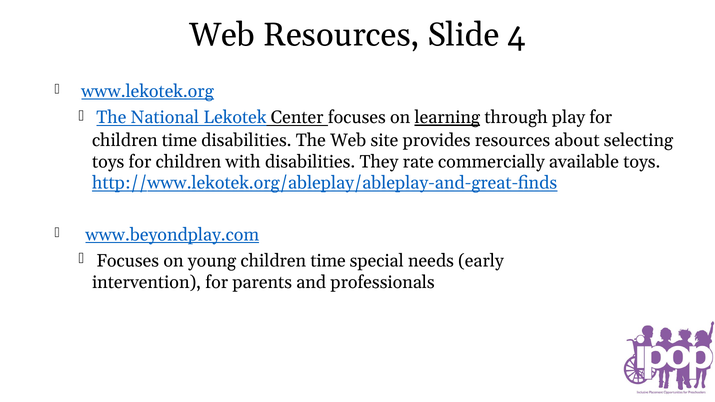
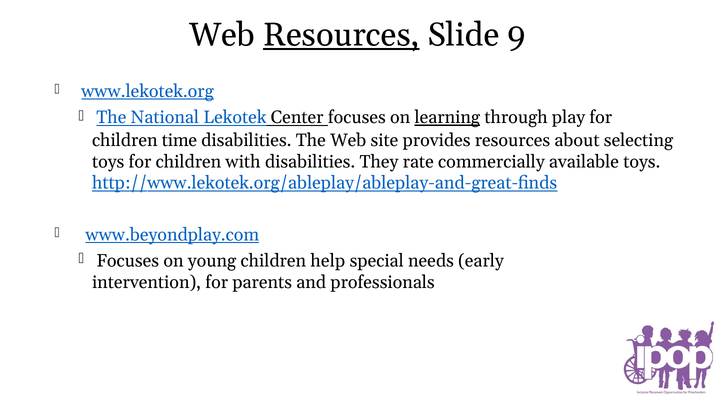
Resources underline: none -> present (341, 35)
4: 4 -> 9 (517, 35)
young children time: time -> help (328, 261)
